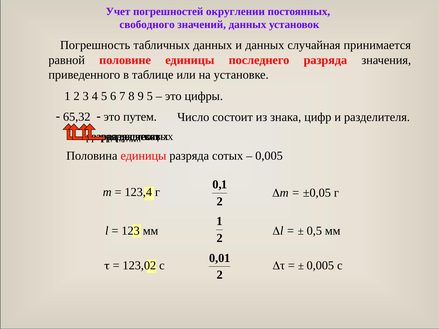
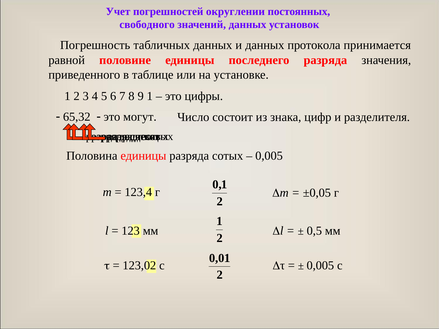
случайная: случайная -> протокола (314, 45)
9 5: 5 -> 1 (150, 96)
путем: путем -> могут (140, 117)
